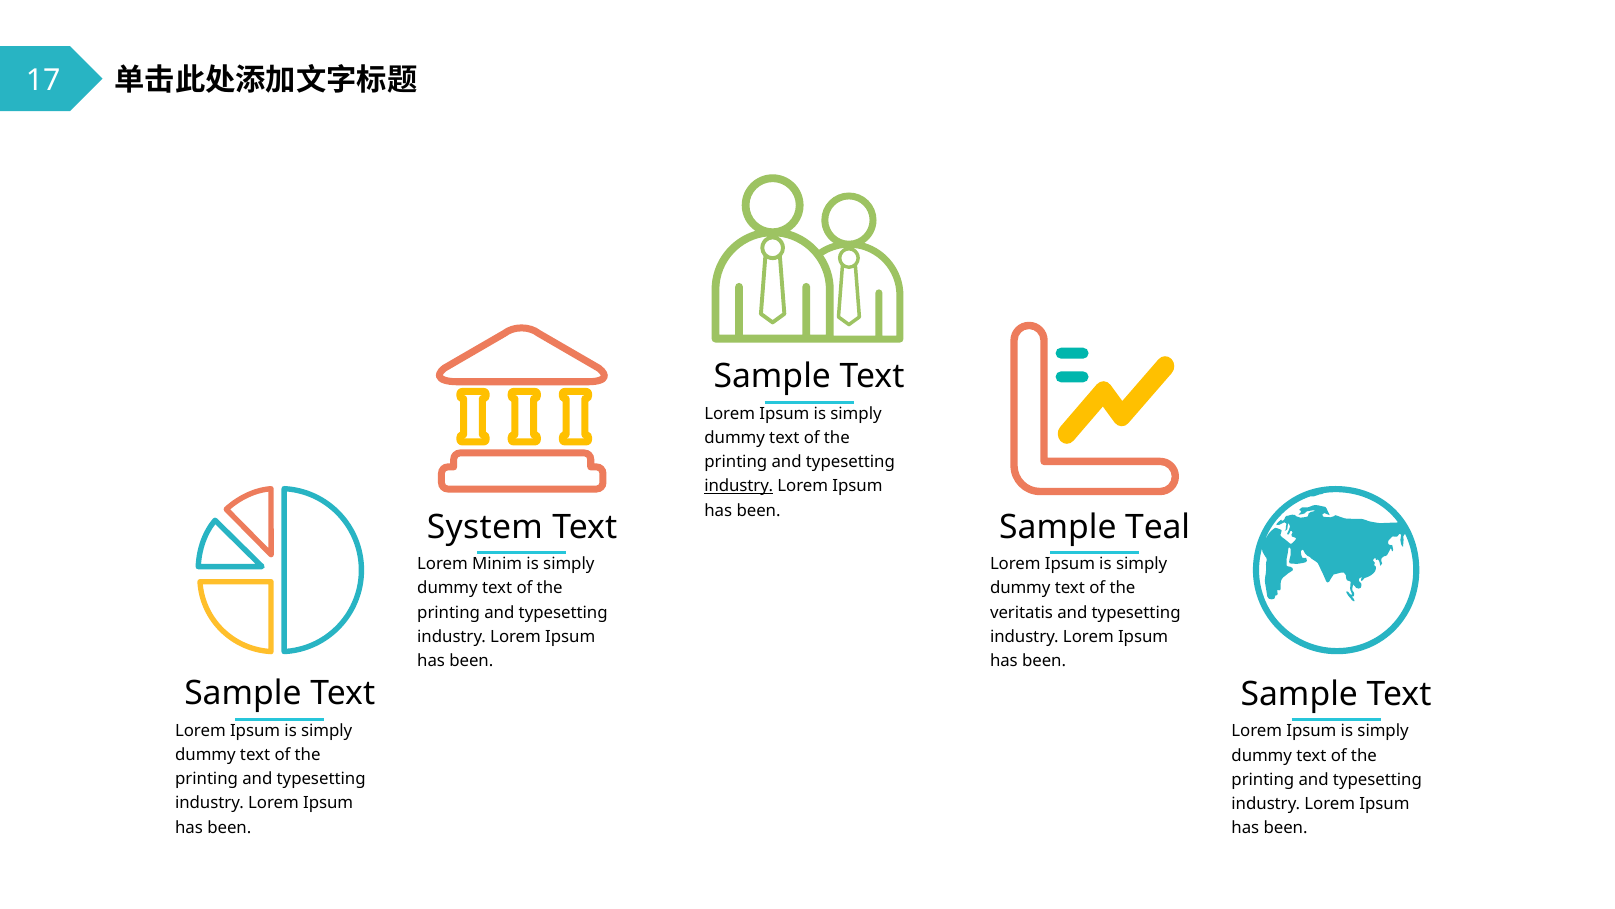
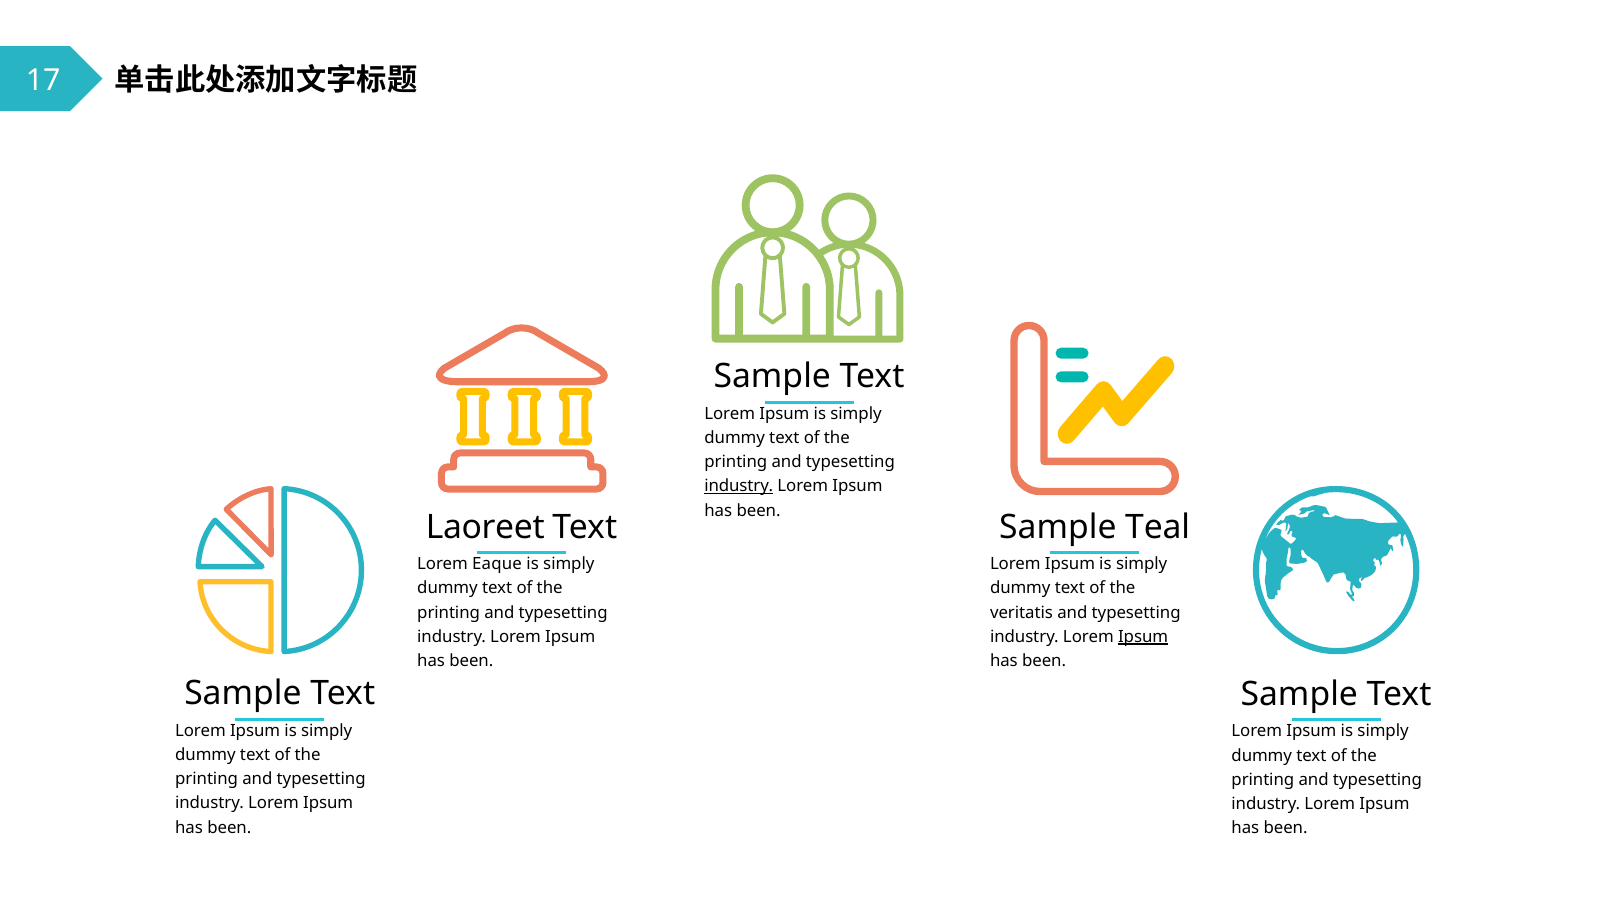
System: System -> Laoreet (485, 527)
Minim: Minim -> Eaque (497, 564)
Ipsum underline: none -> present (1143, 636)
